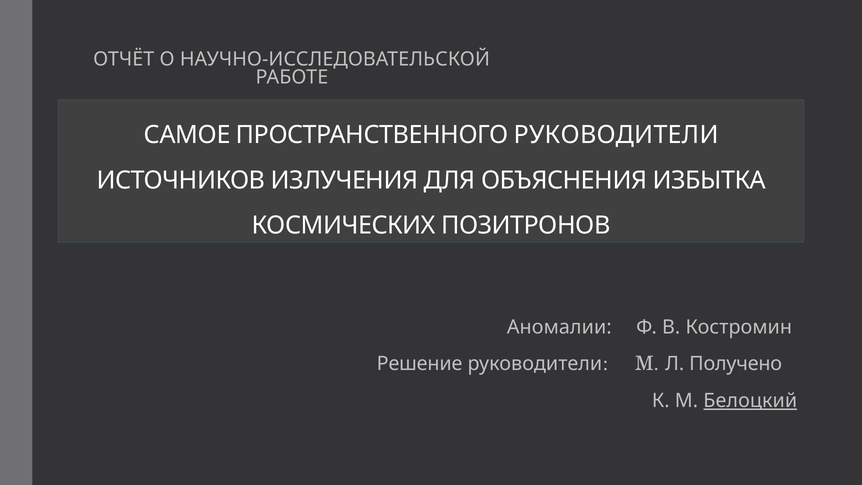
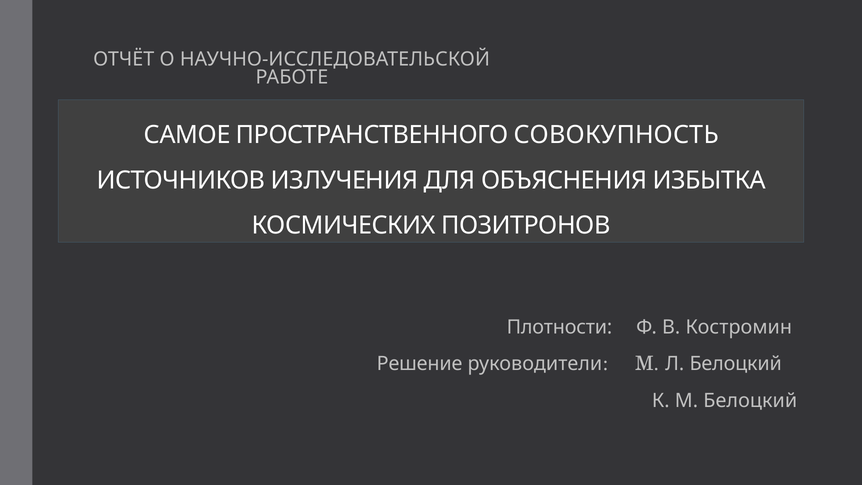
ПРОСТРАНСТВЕННОГО РУКОВОДИТЕЛИ: РУКОВОДИТЕЛИ -> СОВОКУПНОСТЬ (616, 135)
Аномалии: Аномалии -> Плотности (559, 327)
Л Получено: Получено -> Белоцкий (736, 364)
Белоцкий underline: present -> none (750, 401)
